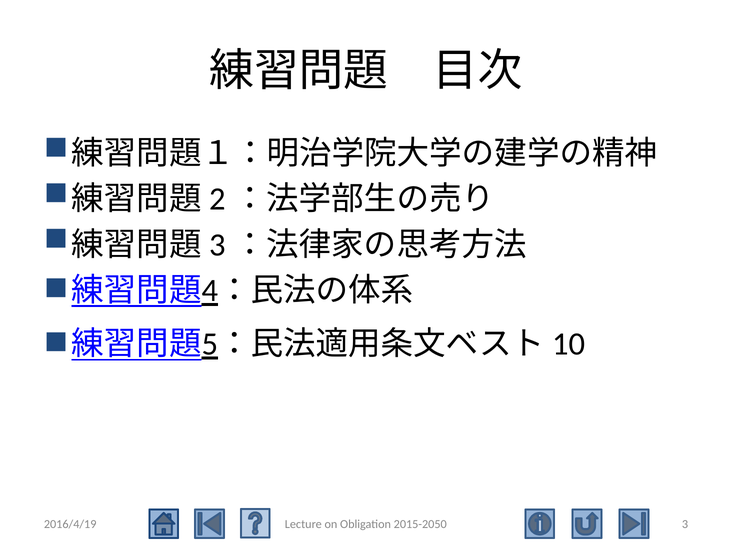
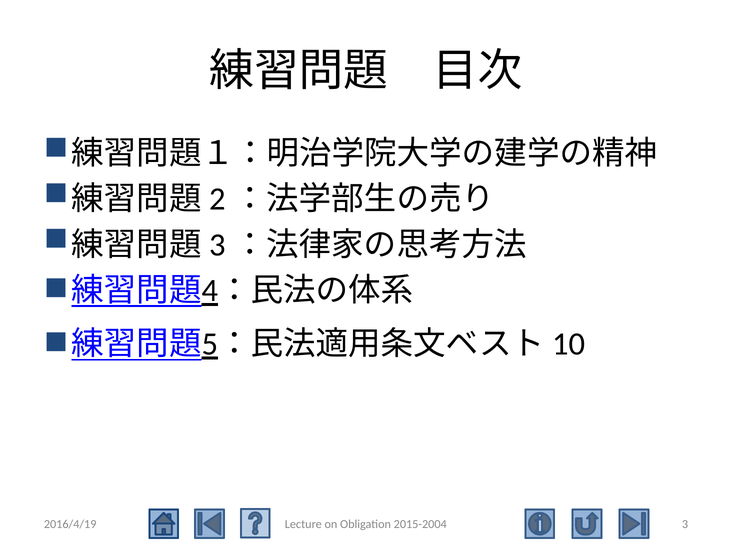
2015-2050: 2015-2050 -> 2015-2004 (420, 524)
